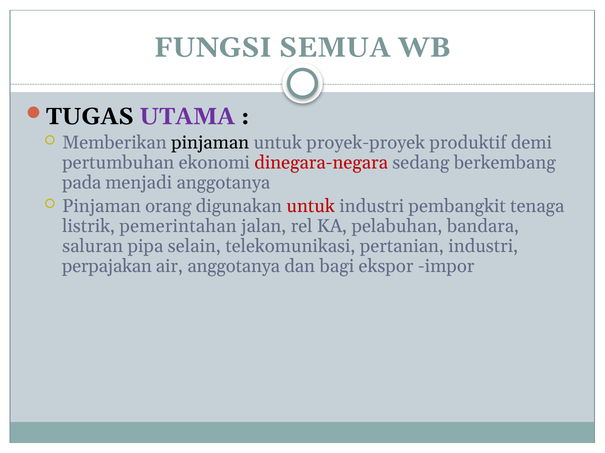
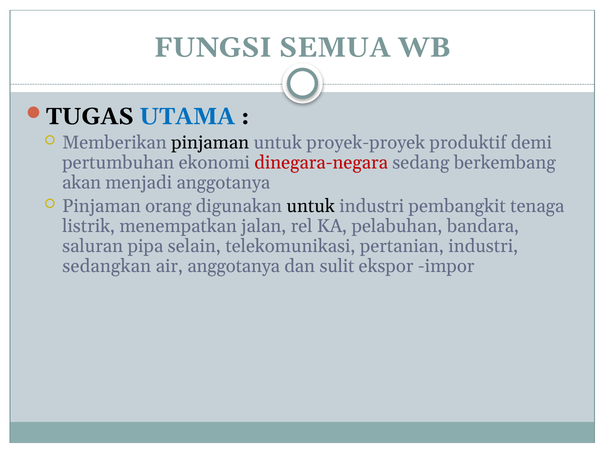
UTAMA colour: purple -> blue (187, 117)
pada: pada -> akan (82, 183)
untuk colour: red -> black (311, 207)
pemerintahan: pemerintahan -> menempatkan (178, 227)
perpajakan: perpajakan -> sedangkan (107, 266)
bagi: bagi -> sulit (337, 266)
